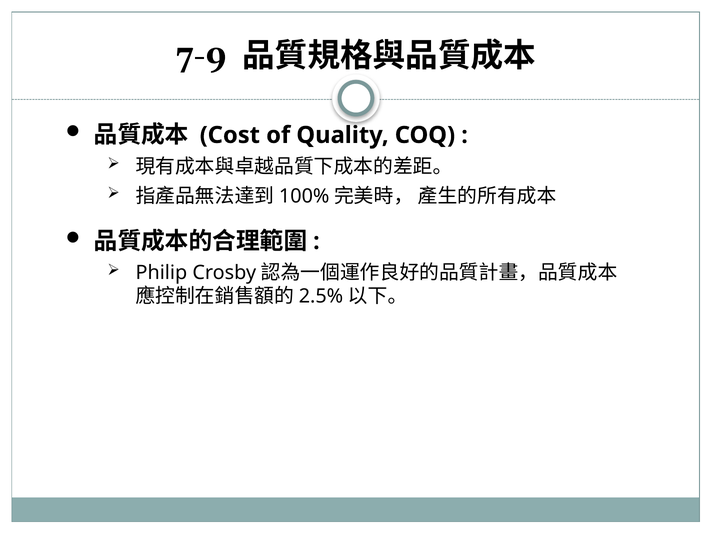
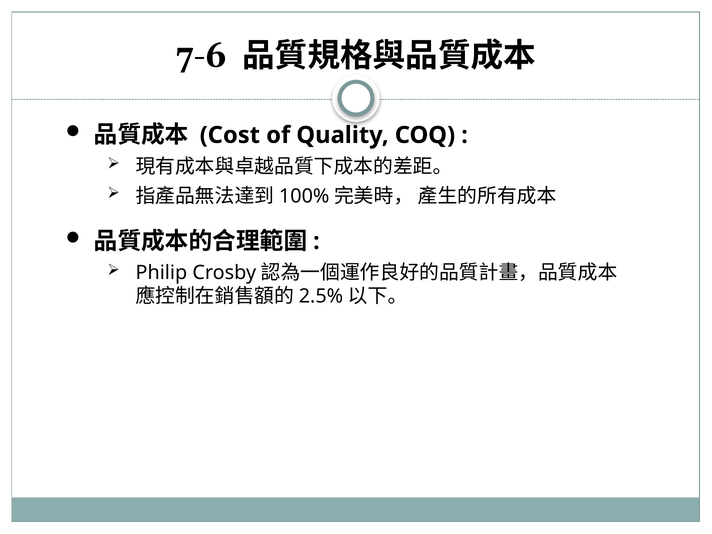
7-9: 7-9 -> 7-6 (201, 56)
